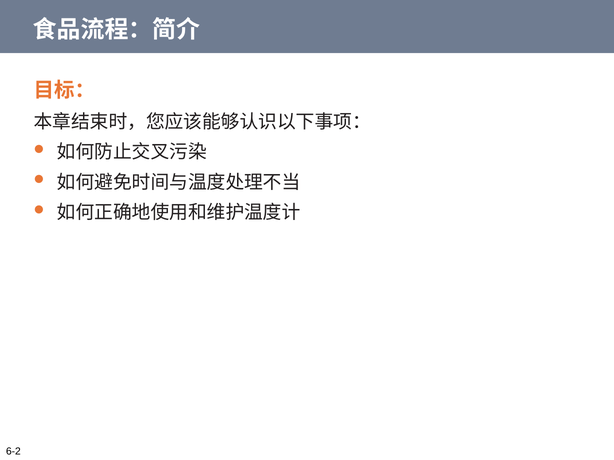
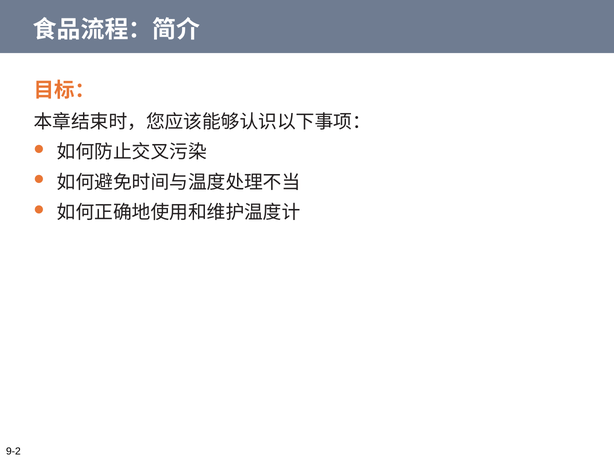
6-2: 6-2 -> 9-2 (13, 452)
